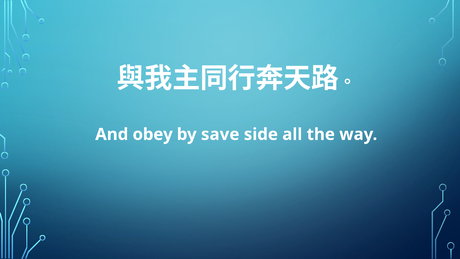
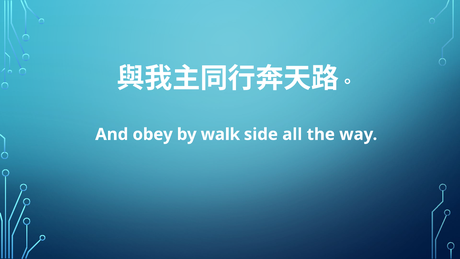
save: save -> walk (220, 134)
